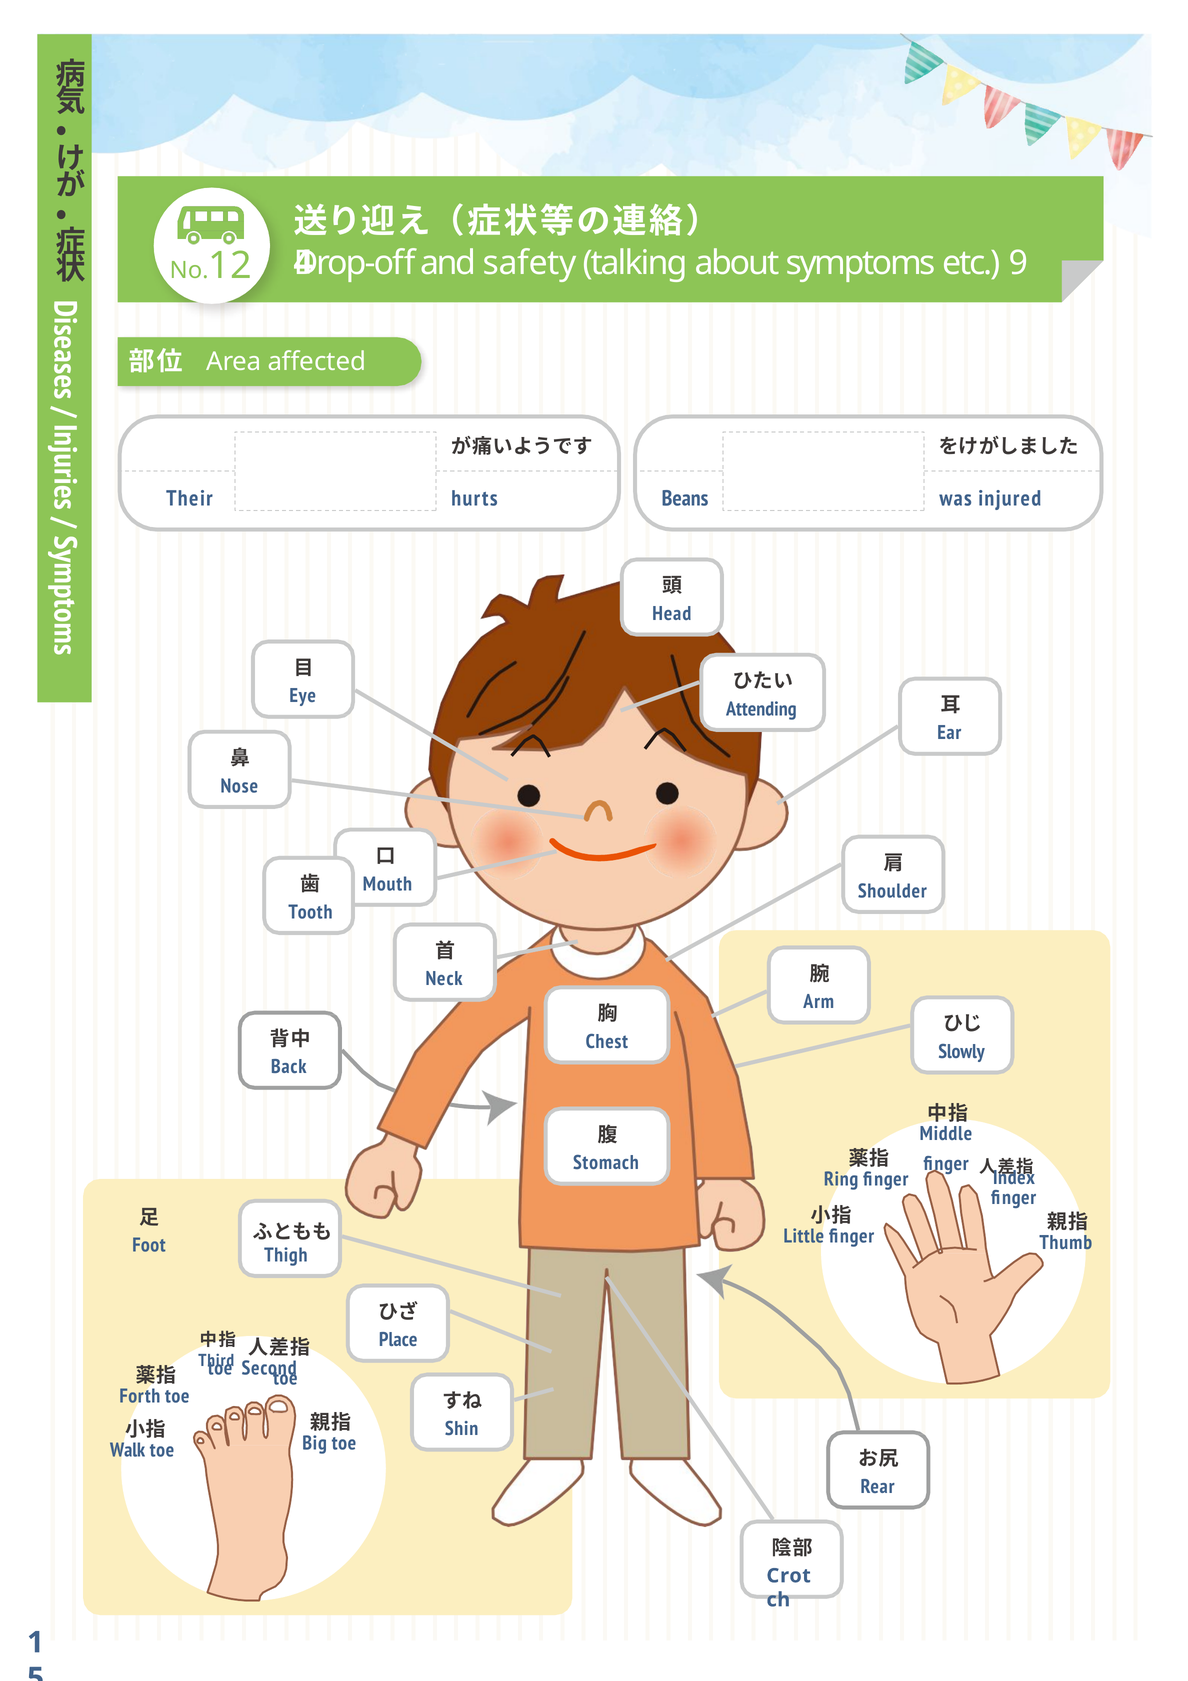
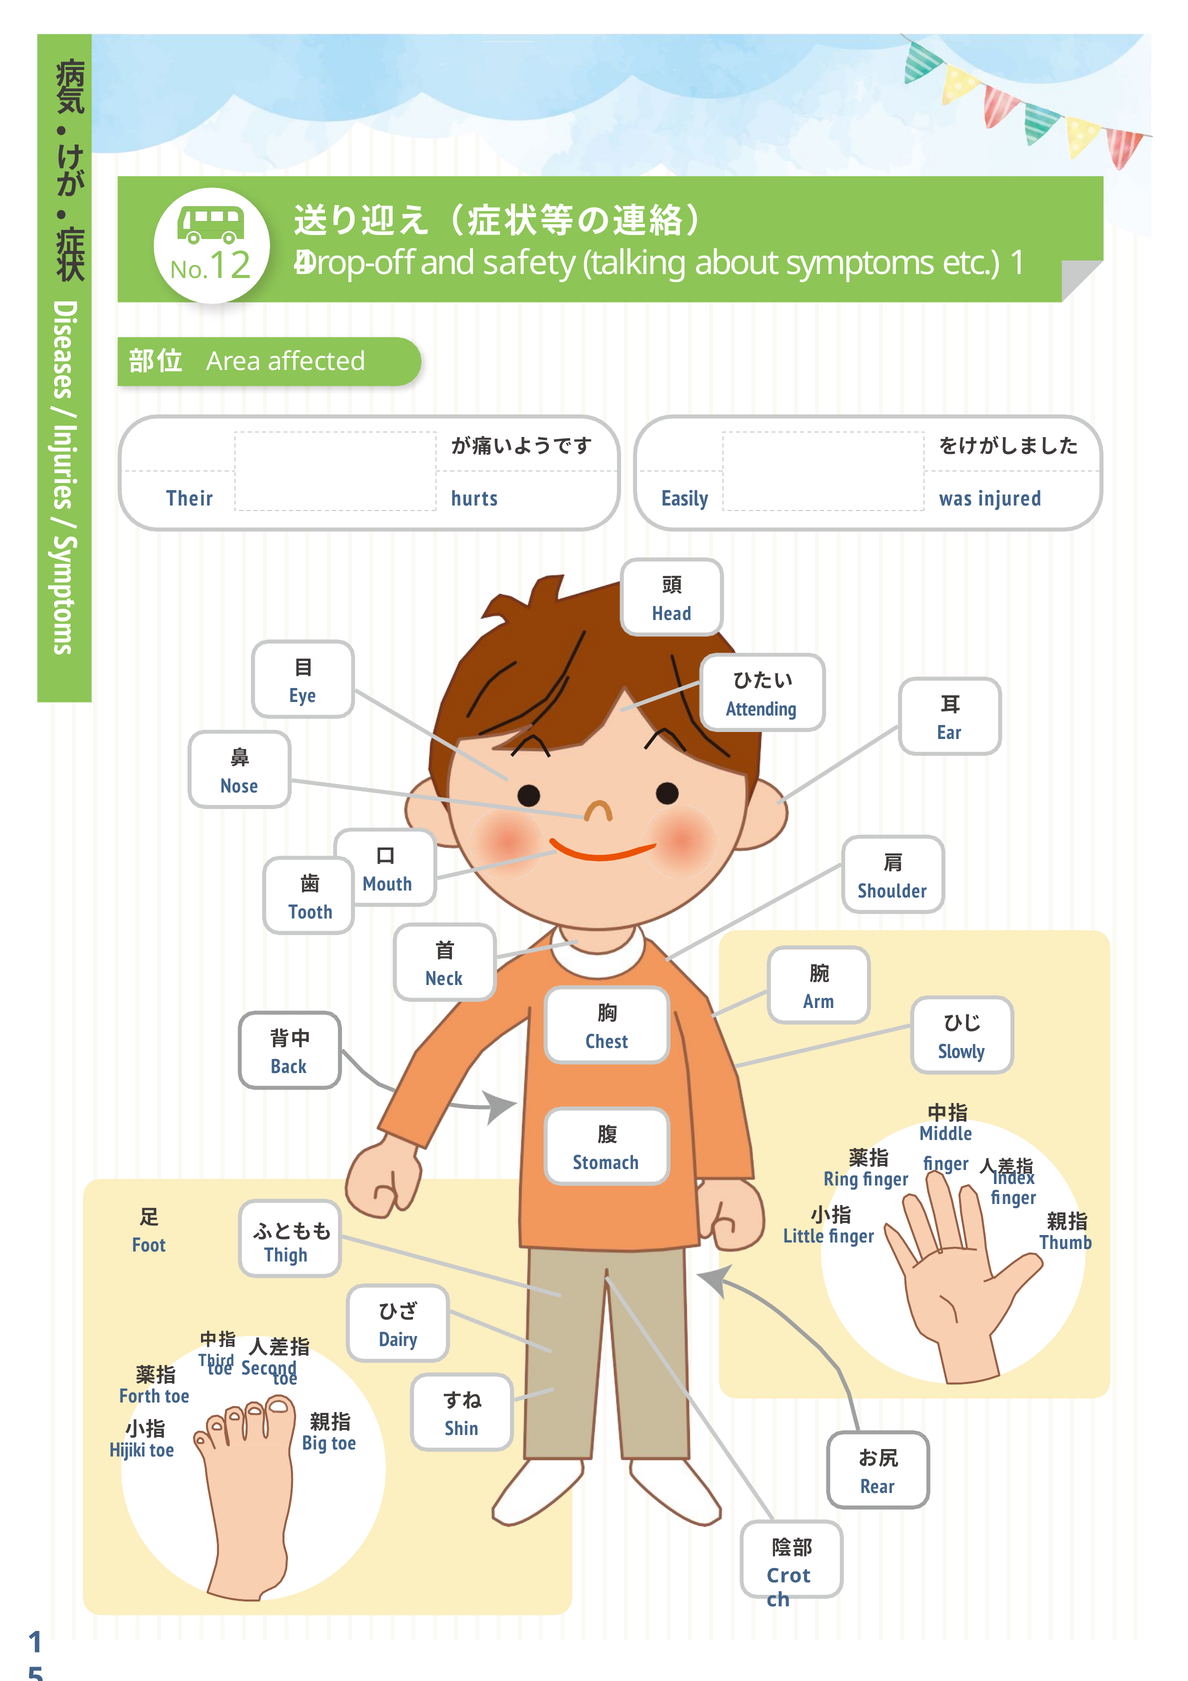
etc 9: 9 -> 1 (1019, 263)
Beans: Beans -> Easily (685, 498)
Place: Place -> Dairy (398, 1340)
Walk: Walk -> Hijiki (128, 1450)
